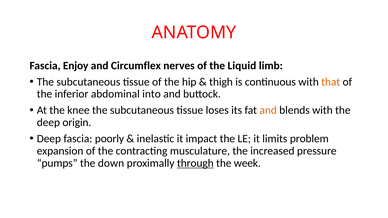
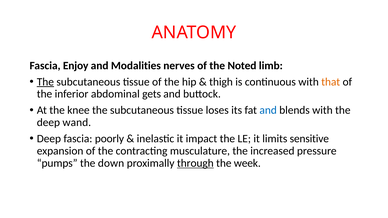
Circumflex: Circumflex -> Modalities (136, 66)
Liquid: Liquid -> Noted (242, 66)
The underline: none -> present (45, 82)
into: into -> gets (152, 94)
and colour: orange -> blue (268, 110)
origin: origin -> wand (77, 123)
problem: problem -> sensitive (309, 139)
